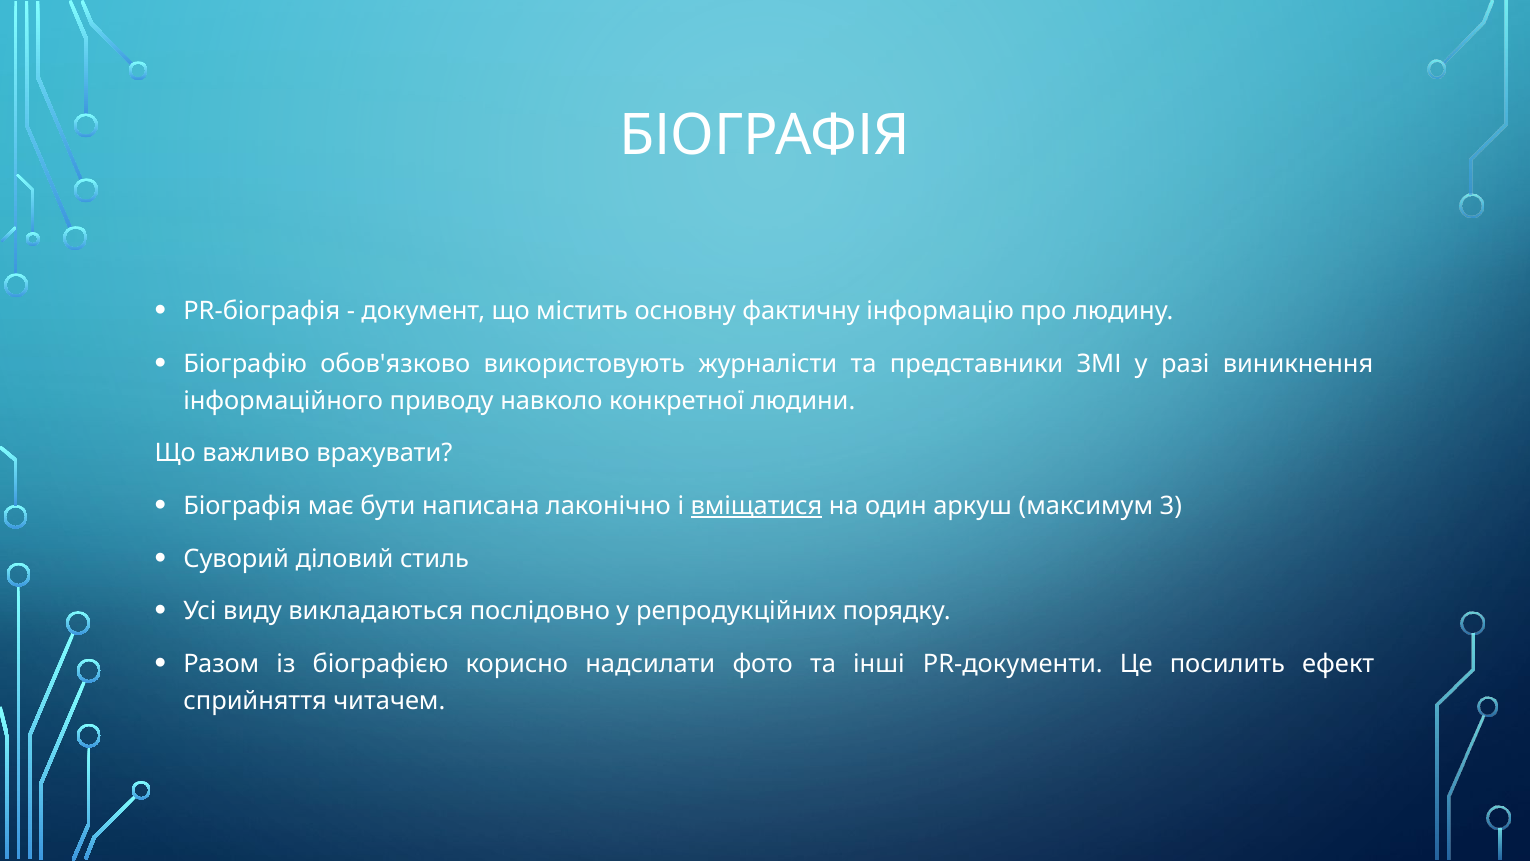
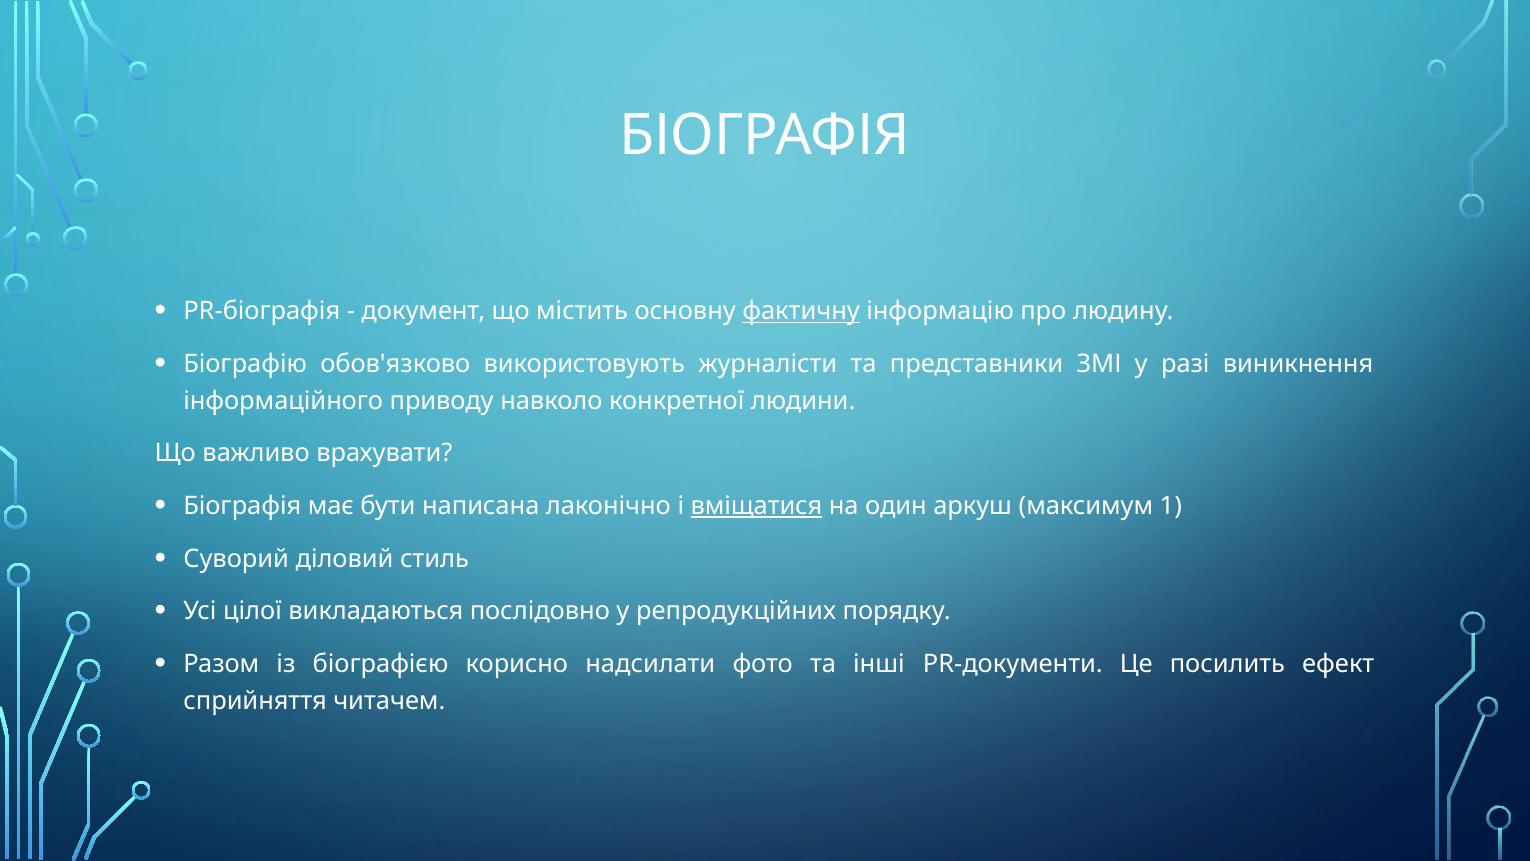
фактичну underline: none -> present (801, 311)
3: 3 -> 1 (1171, 506)
виду: виду -> цілої (252, 611)
